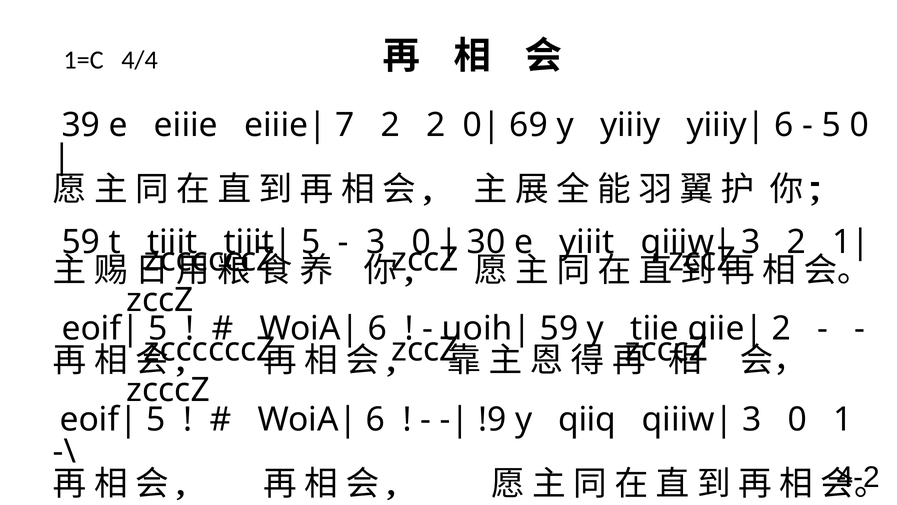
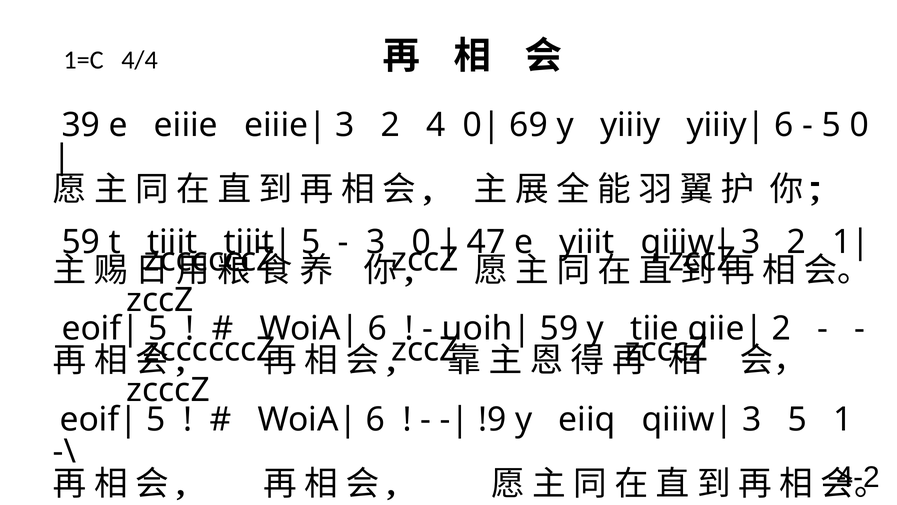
7: 7 -> 3 (345, 125)
2 2: 2 -> 4 (436, 125)
30: 30 -> 47 (486, 242)
qiiq: qiiq -> eiiq (587, 419)
0: 0 -> 5 (797, 419)
